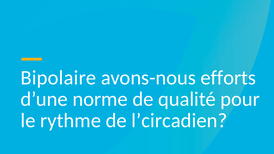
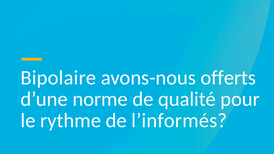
efforts: efforts -> offerts (228, 78)
l’circadien: l’circadien -> l’informés (179, 121)
